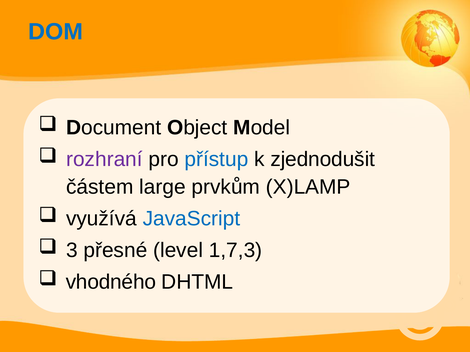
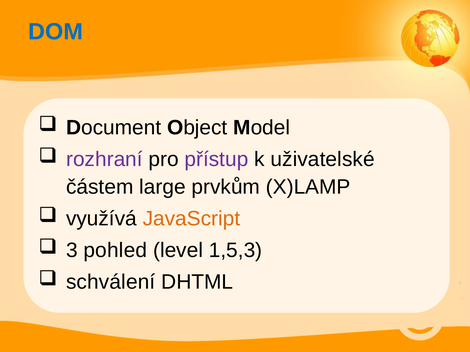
přístup colour: blue -> purple (216, 160)
zjednodušit: zjednodušit -> uživatelské (323, 160)
JavaScript colour: blue -> orange (191, 219)
přesné: přesné -> pohled (115, 251)
1,7,3: 1,7,3 -> 1,5,3 (236, 251)
vhodného: vhodného -> schválení (111, 282)
